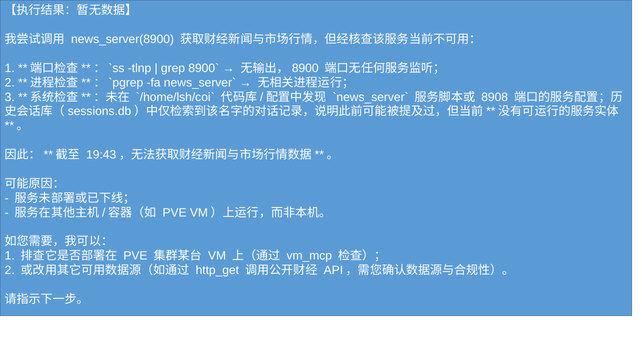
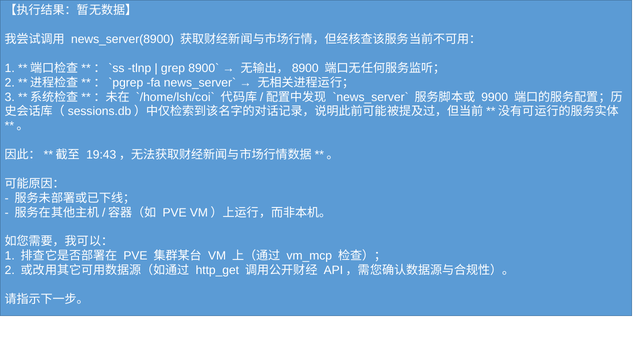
8908: 8908 -> 9900 (495, 97)
